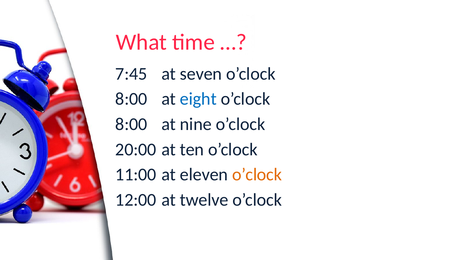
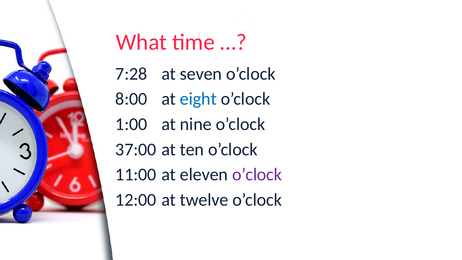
7:45: 7:45 -> 7:28 (131, 74)
8:00: 8:00 -> 1:00 (131, 124)
20:00: 20:00 -> 37:00 (136, 149)
o’clock colour: orange -> purple (257, 175)
